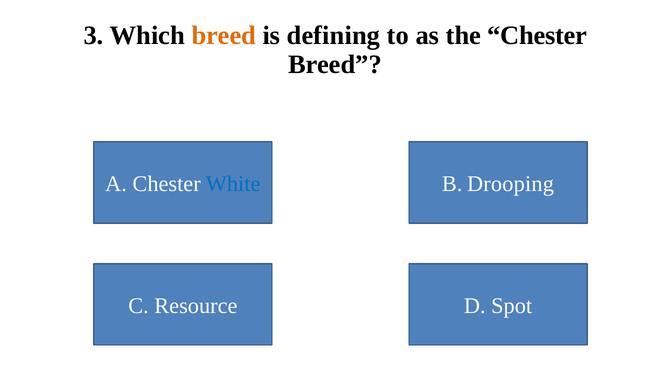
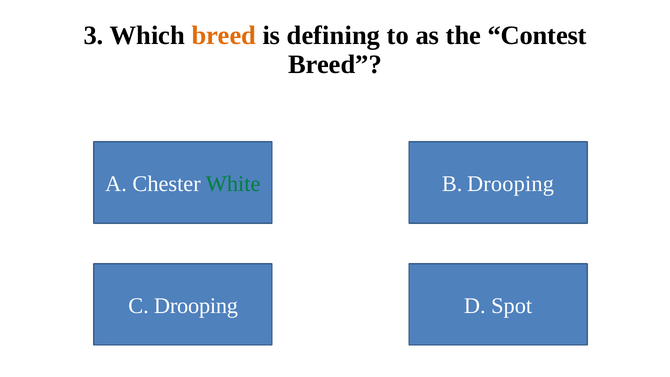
the Chester: Chester -> Contest (537, 36)
White colour: blue -> green (233, 184)
C Resource: Resource -> Drooping (196, 306)
